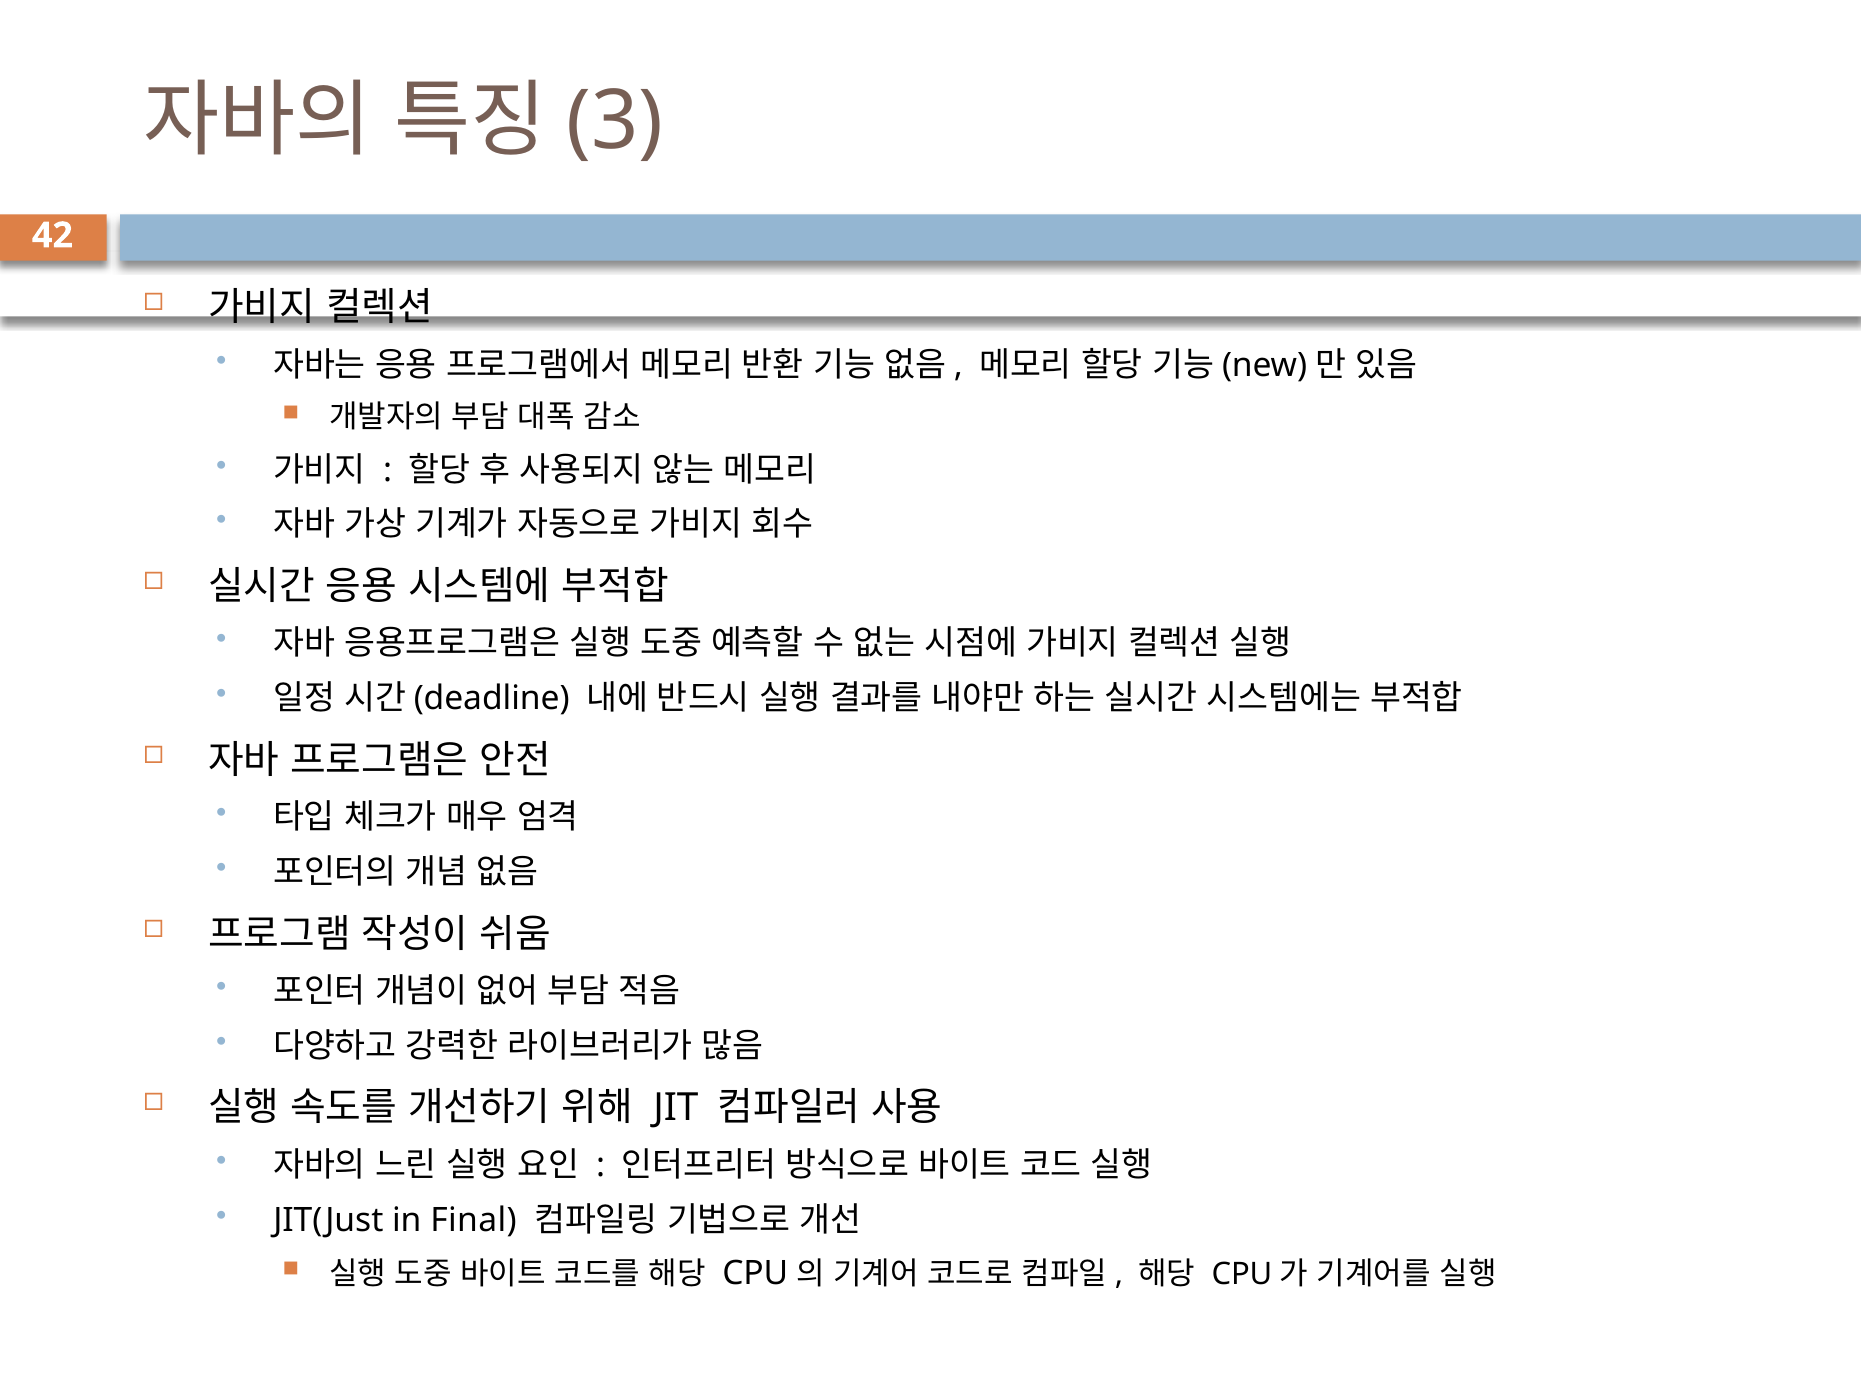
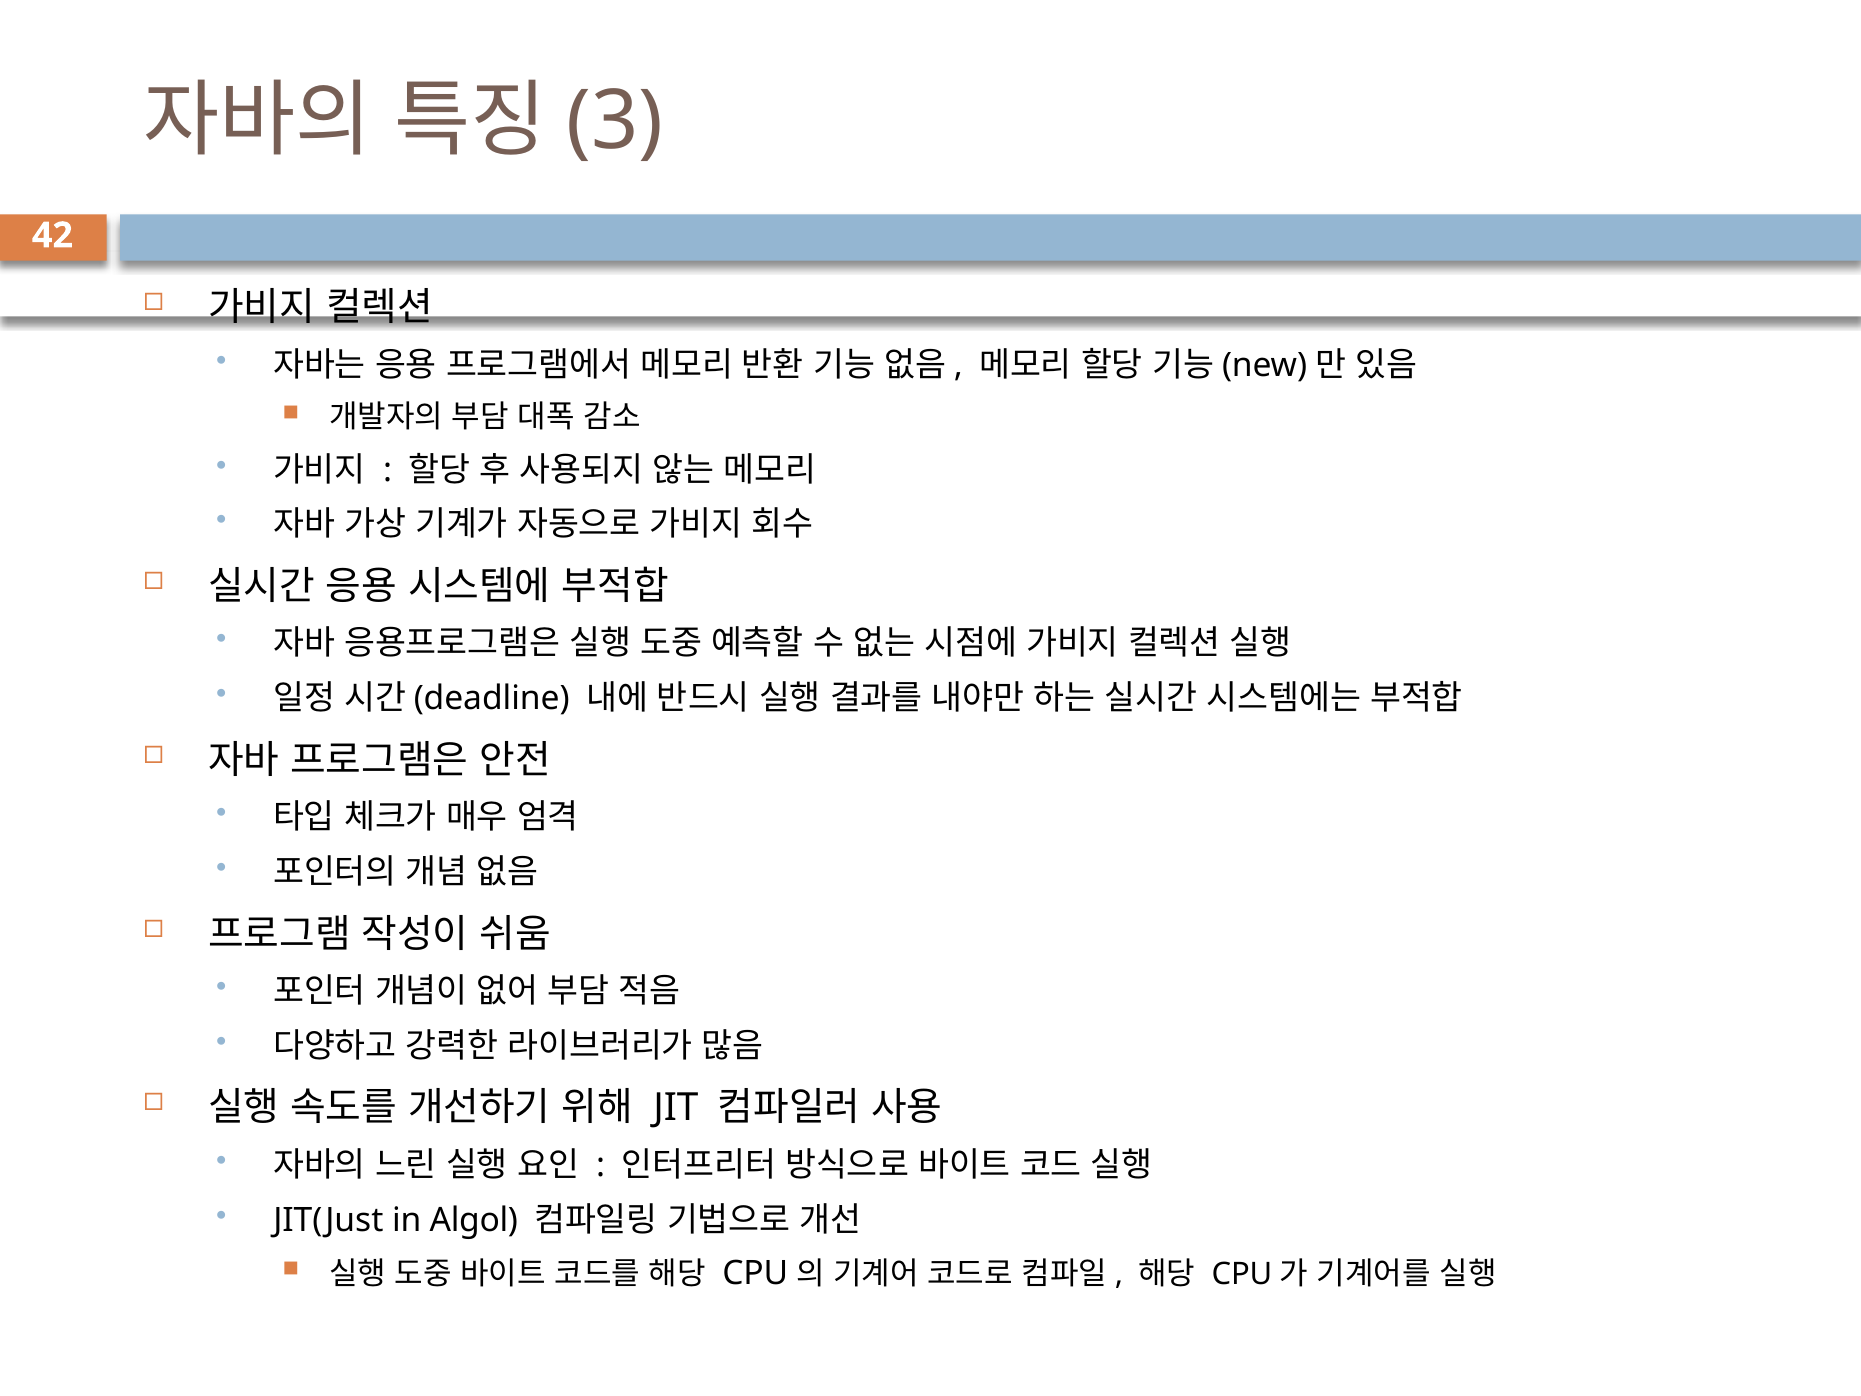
Final: Final -> Algol (474, 1220)
